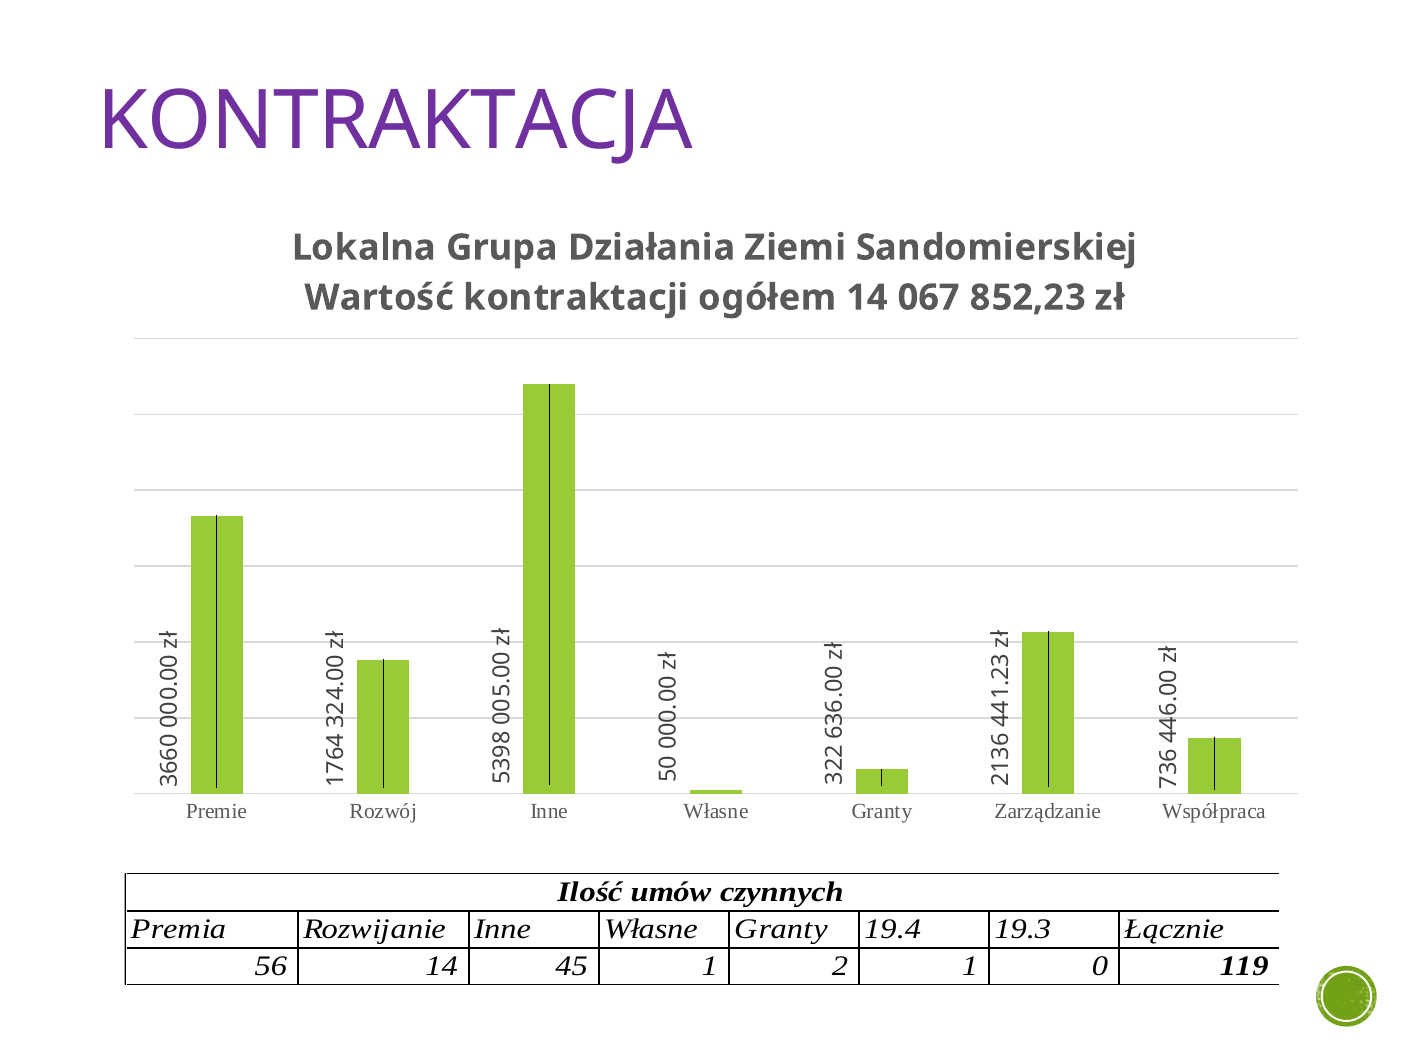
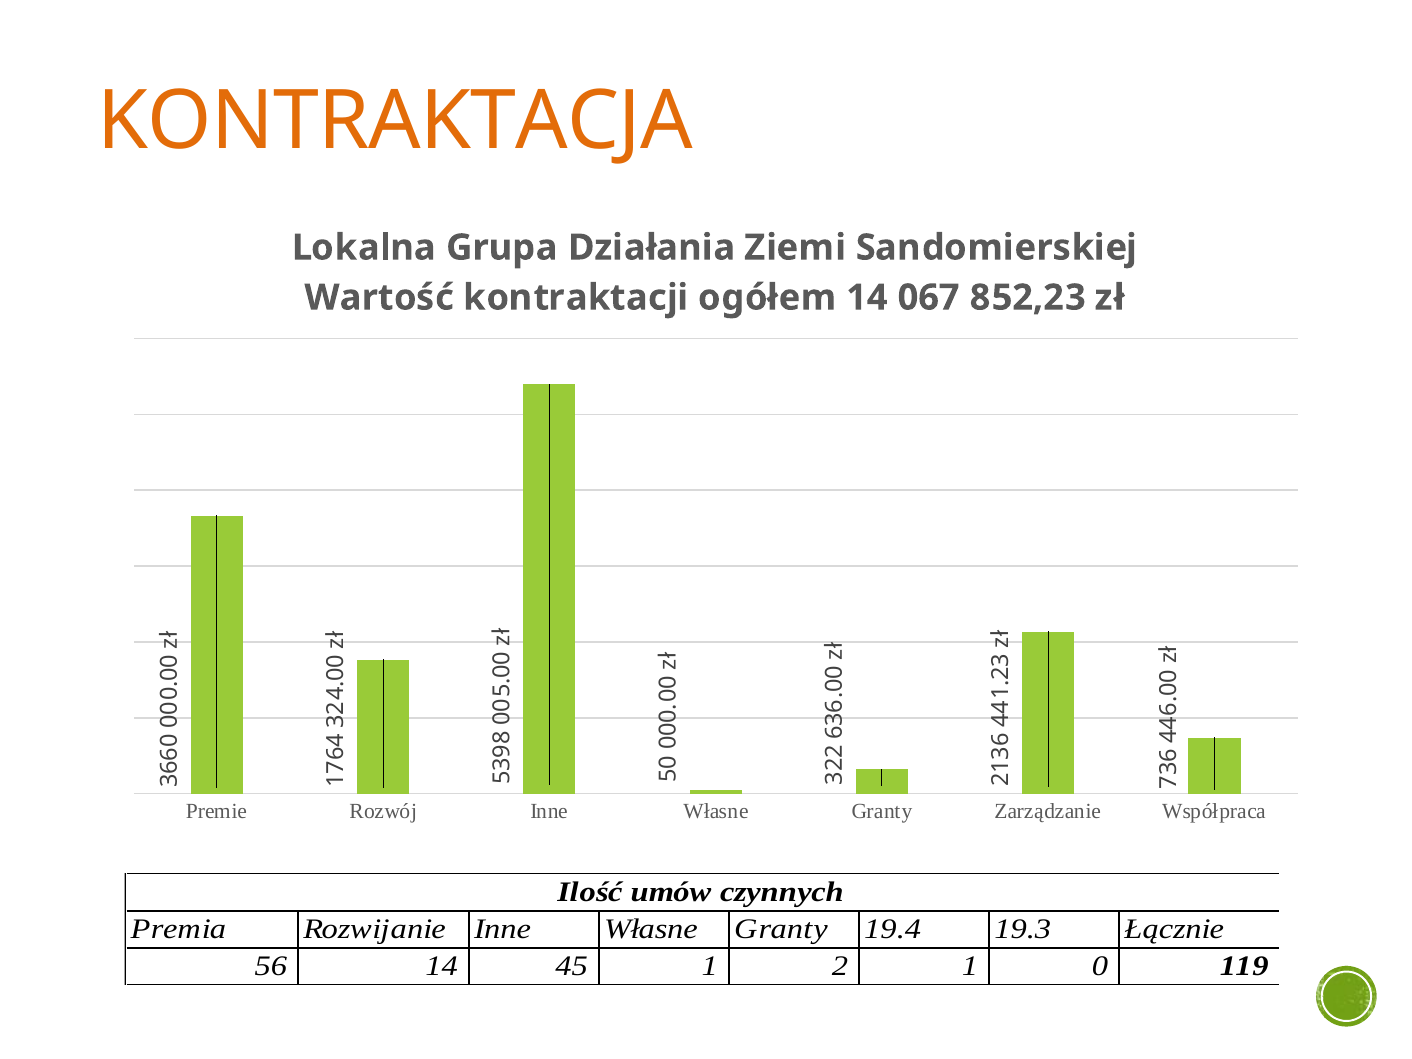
KONTRAKTACJA colour: purple -> orange (395, 121)
